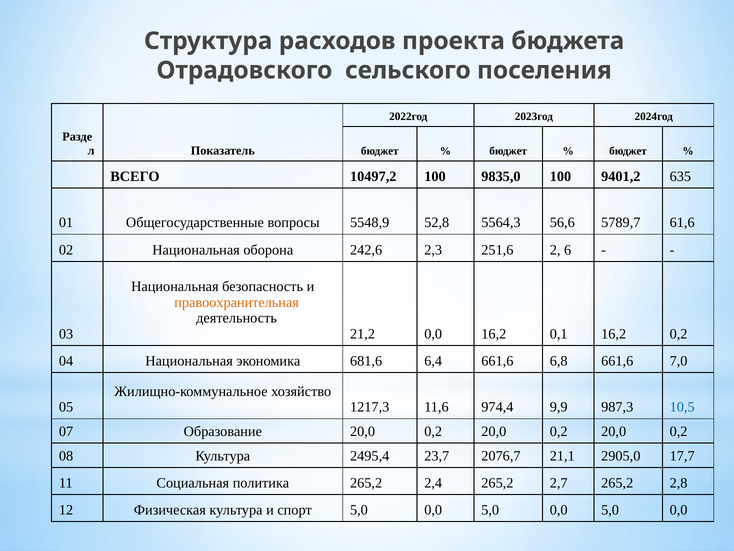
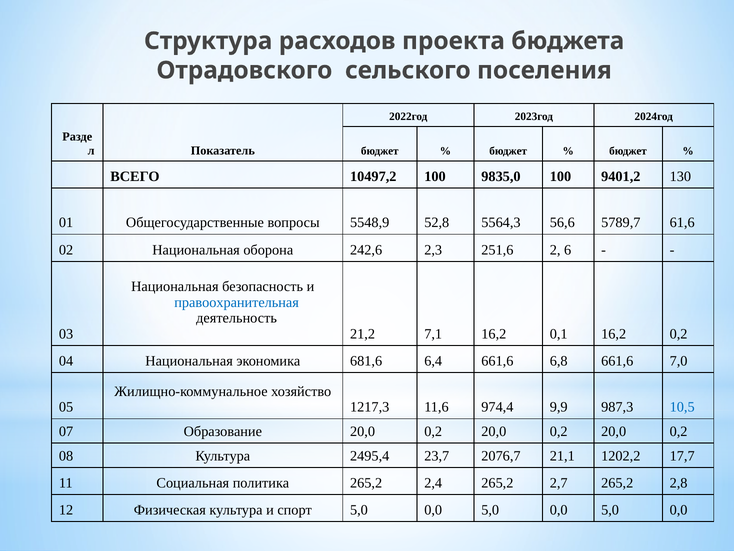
635: 635 -> 130 (680, 176)
правоохранительная colour: orange -> blue (237, 302)
21,2 0,0: 0,0 -> 7,1 (433, 334)
2905,0: 2905,0 -> 1202,2 (621, 456)
